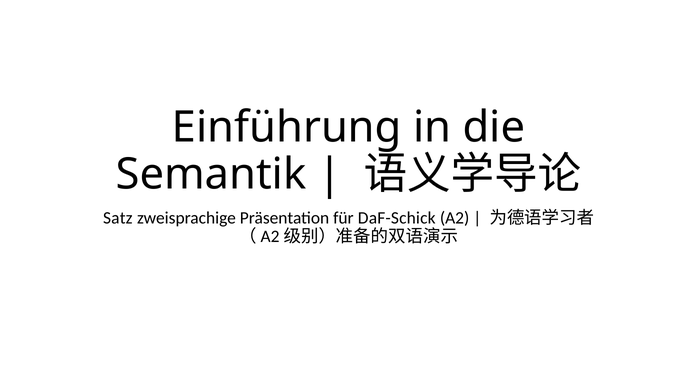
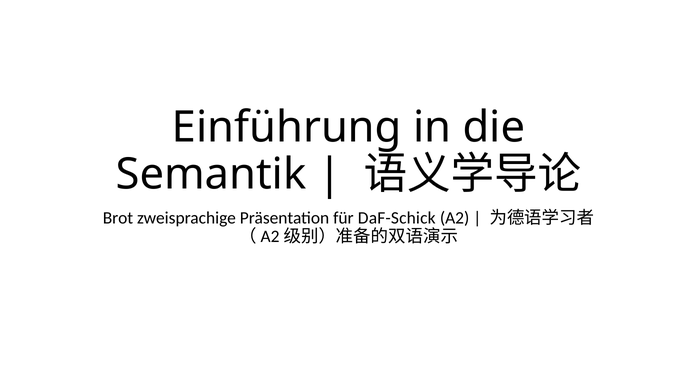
Satz: Satz -> Brot (118, 218)
